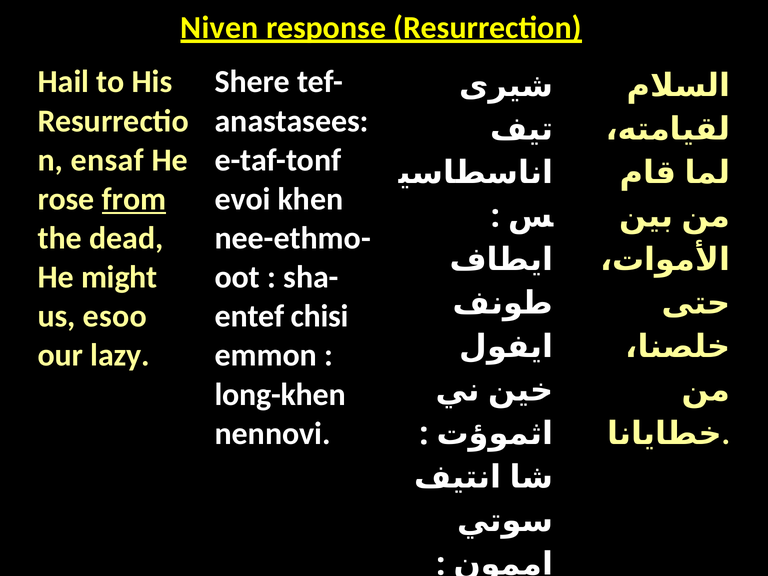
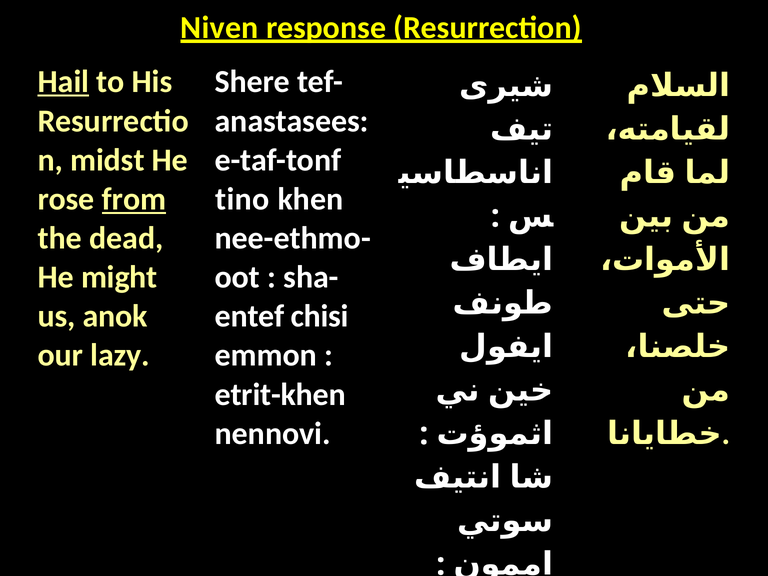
Hail underline: none -> present (63, 82)
ensaf: ensaf -> midst (107, 160)
evoi: evoi -> tino (242, 199)
esoo: esoo -> anok (115, 316)
long-khen: long-khen -> etrit-khen (280, 394)
